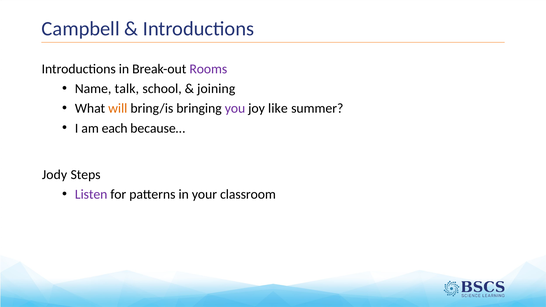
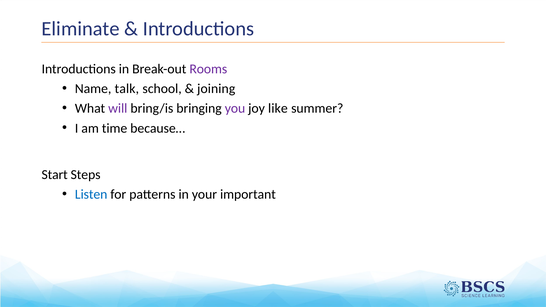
Campbell: Campbell -> Eliminate (81, 29)
will colour: orange -> purple (118, 108)
each: each -> time (115, 128)
Jody: Jody -> Start (55, 175)
Listen colour: purple -> blue (91, 194)
classroom: classroom -> important (248, 194)
